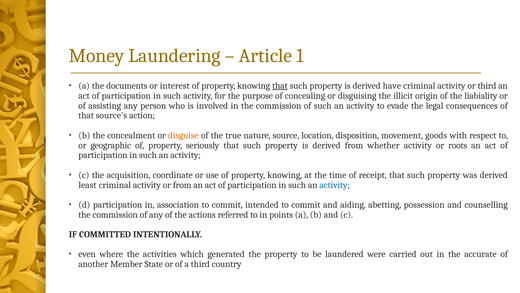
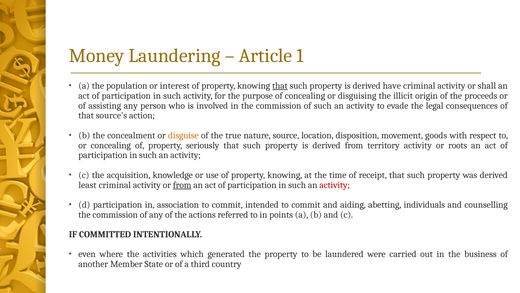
documents: documents -> population (127, 86)
or third: third -> shall (487, 86)
liabiality: liabiality -> proceeds (481, 96)
or geographic: geographic -> concealing (111, 145)
whether: whether -> territory (384, 145)
coordinate: coordinate -> knowledge (173, 175)
from underline: none -> present (182, 185)
activity colour: blue -> red (335, 185)
possession: possession -> individuals (424, 204)
accurate: accurate -> business (480, 254)
